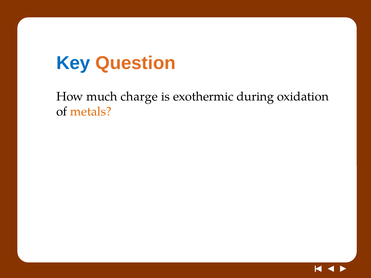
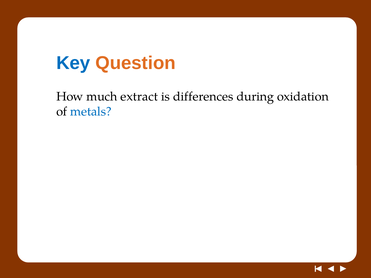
charge: charge -> extract (139, 97)
exothermic: exothermic -> differences (203, 97)
metals colour: orange -> blue (91, 112)
